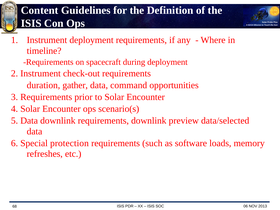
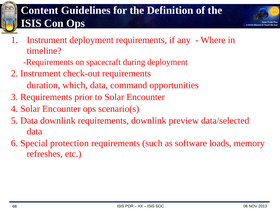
gather: gather -> which (75, 85)
